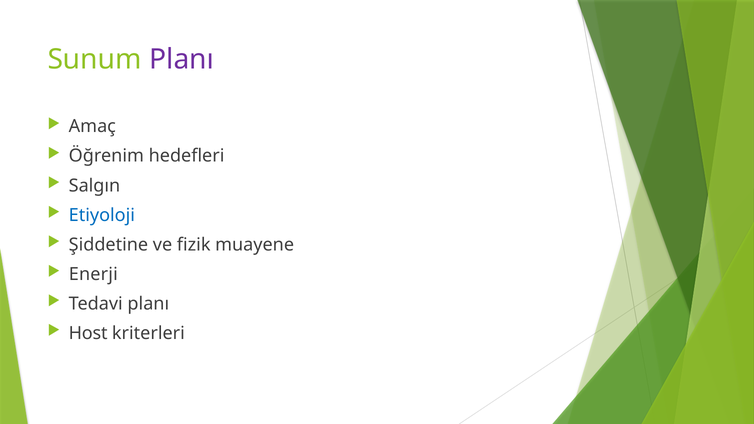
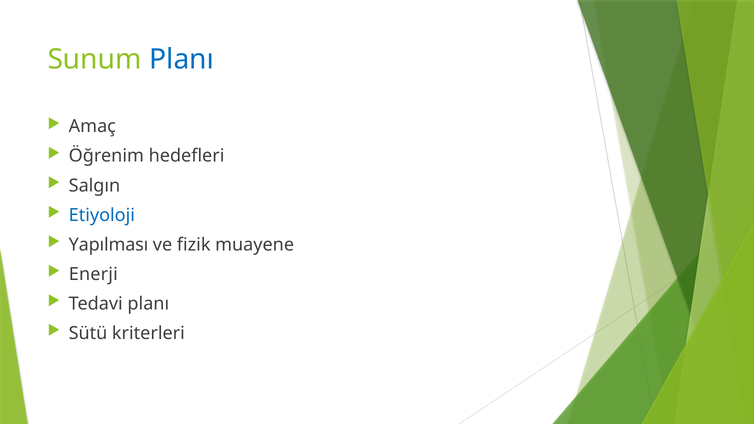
Planı colour: purple -> blue (182, 59)
Şiddetine: Şiddetine -> Yapılması (109, 245)
Host: Host -> Sütü (88, 333)
